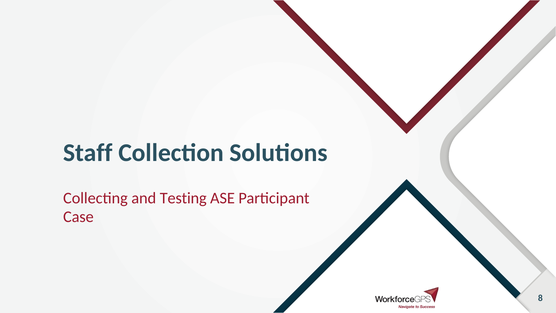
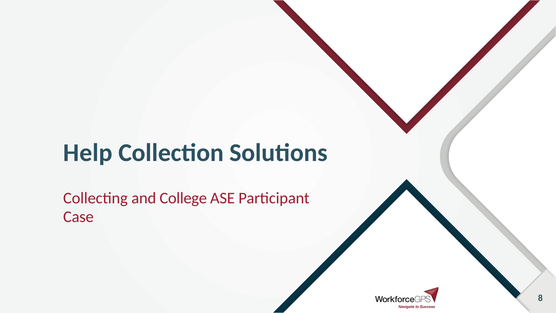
Staff: Staff -> Help (88, 153)
Testing: Testing -> College (183, 198)
